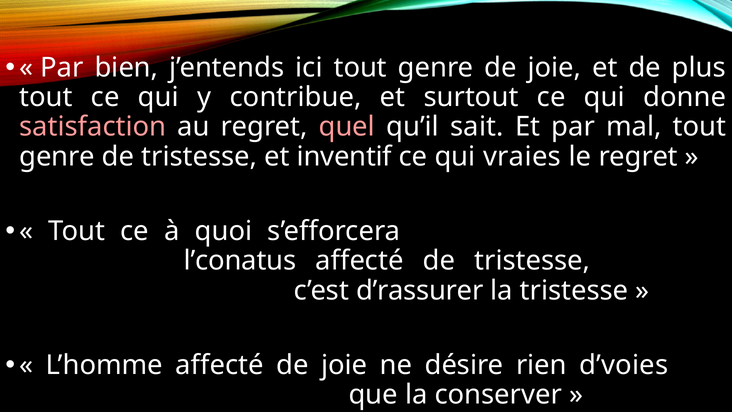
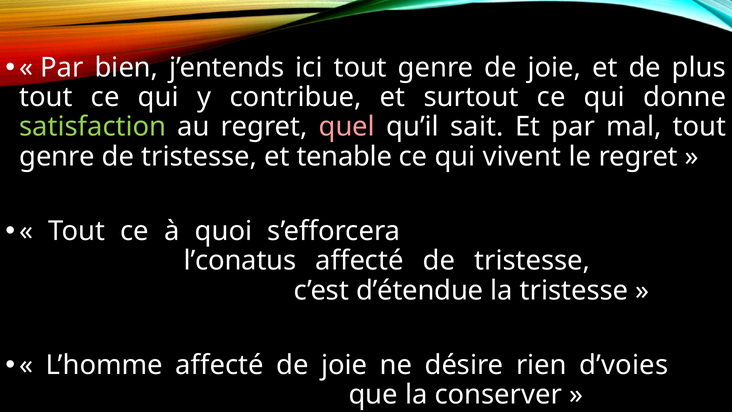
satisfaction colour: pink -> light green (93, 127)
inventif: inventif -> tenable (344, 157)
vraies: vraies -> vivent (522, 157)
d’rassurer: d’rassurer -> d’étendue (420, 290)
